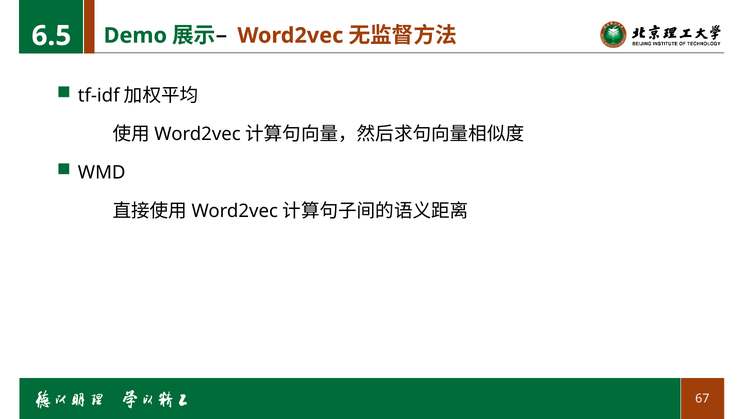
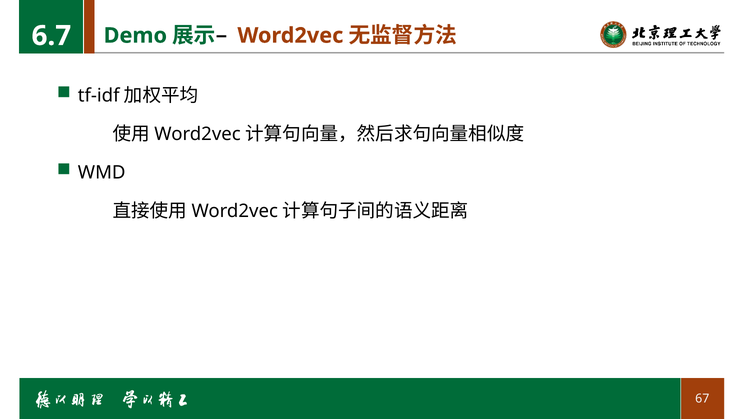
6.5: 6.5 -> 6.7 (51, 36)
